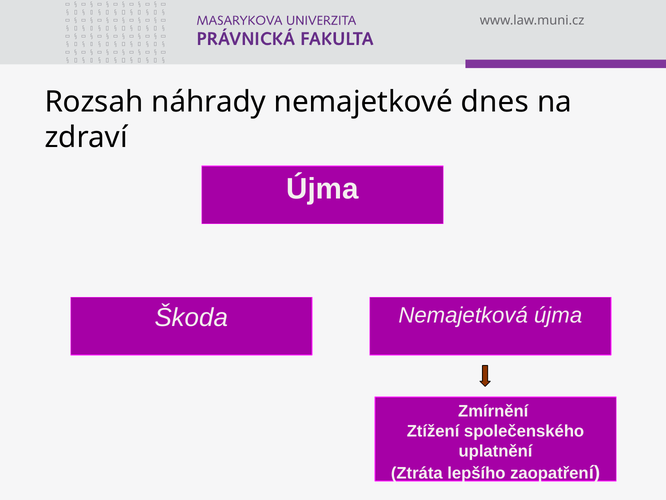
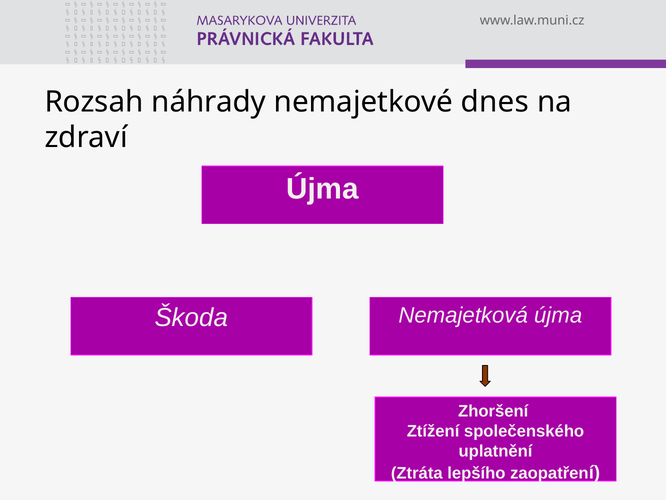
Zmírnění: Zmírnění -> Zhoršení (493, 411)
